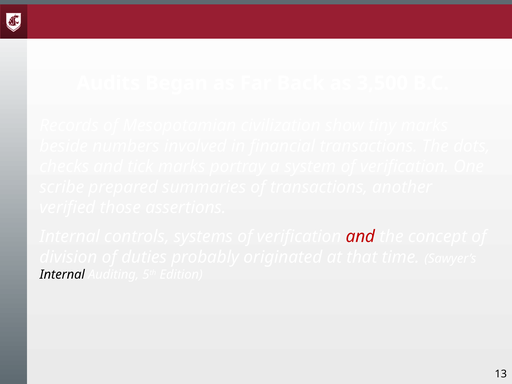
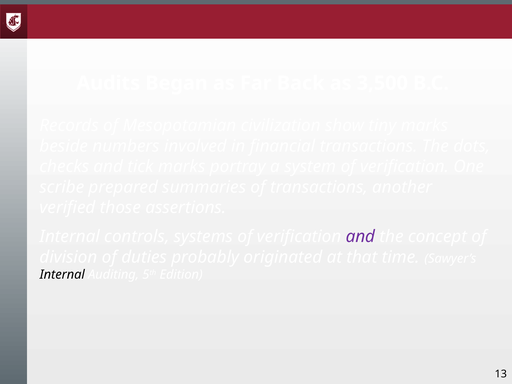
and colour: red -> purple (360, 237)
